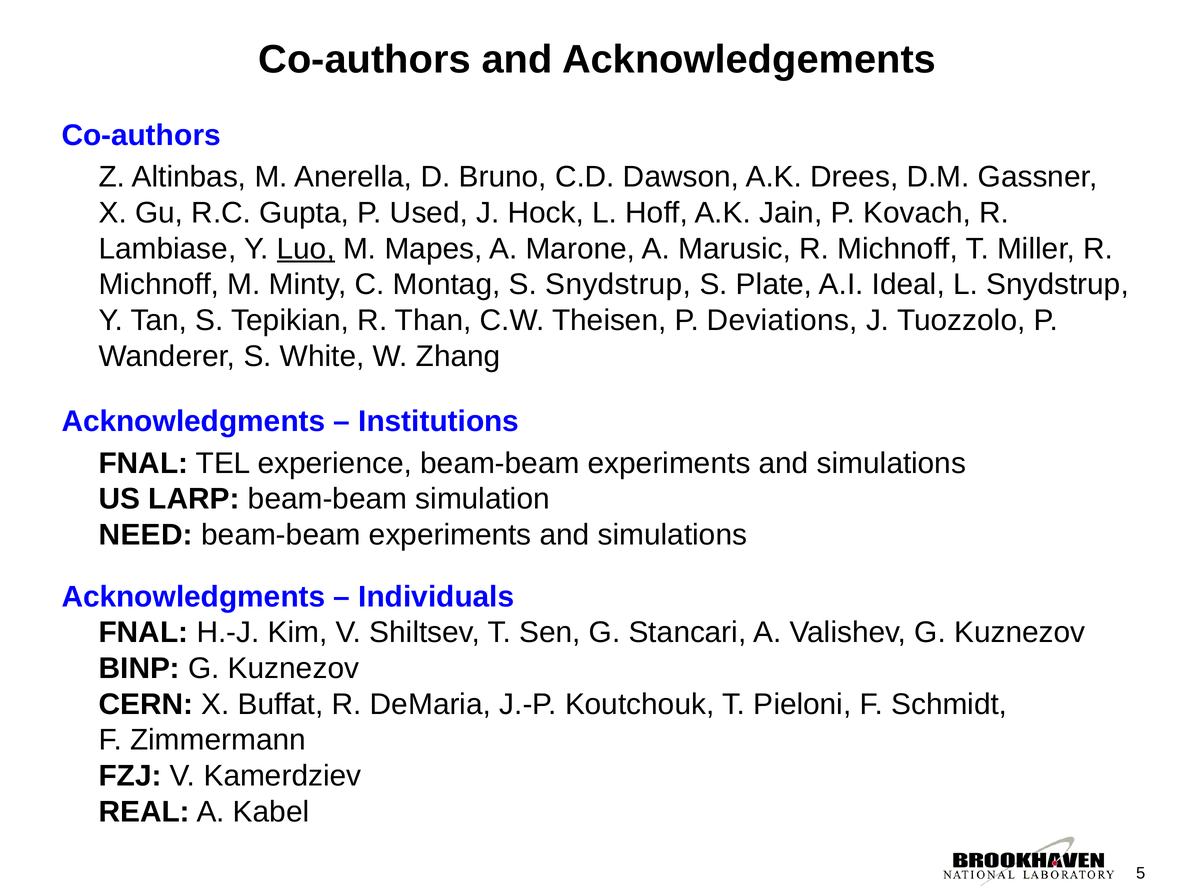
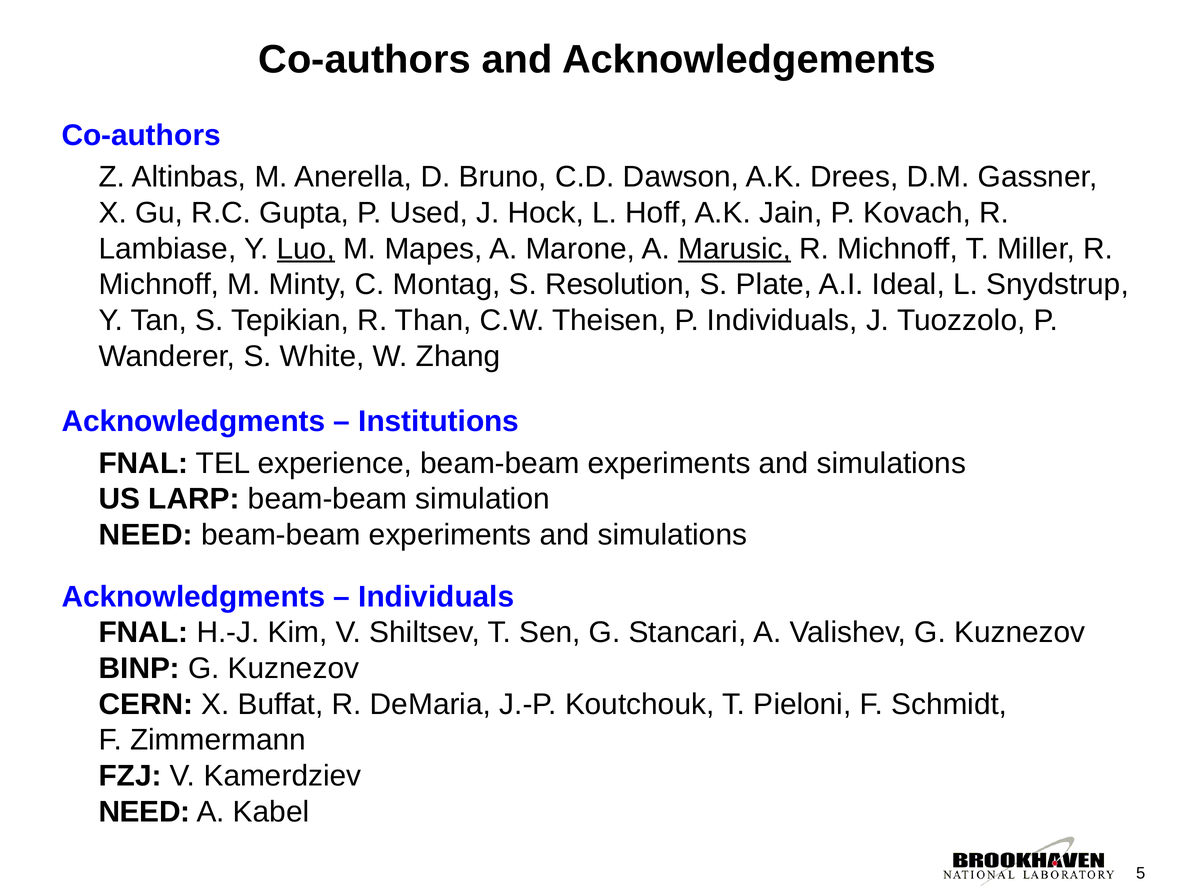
Marusic underline: none -> present (735, 249)
S Snydstrup: Snydstrup -> Resolution (618, 285)
P Deviations: Deviations -> Individuals (782, 321)
REAL: REAL -> NEED (144, 812)
